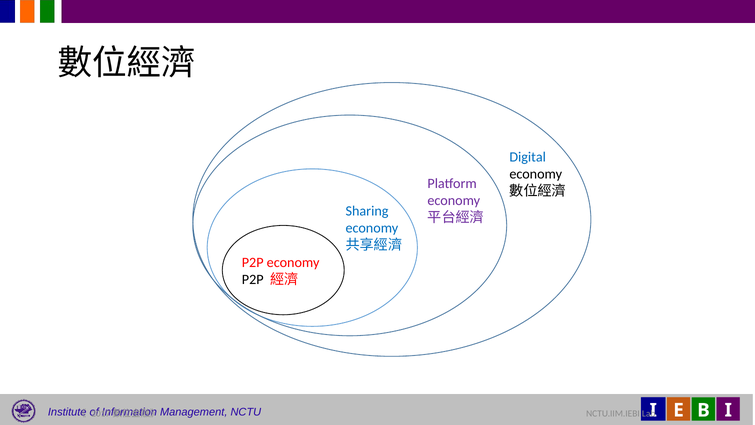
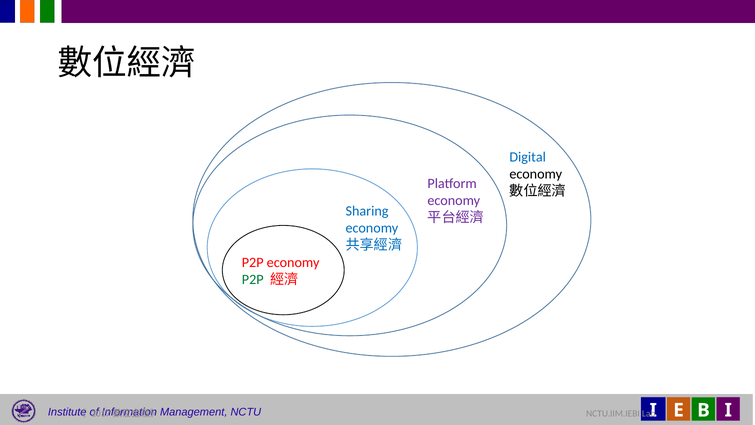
P2P colour: black -> green (253, 279)
